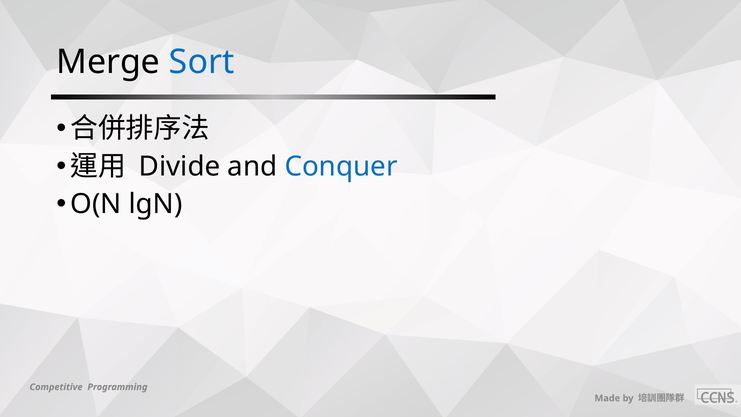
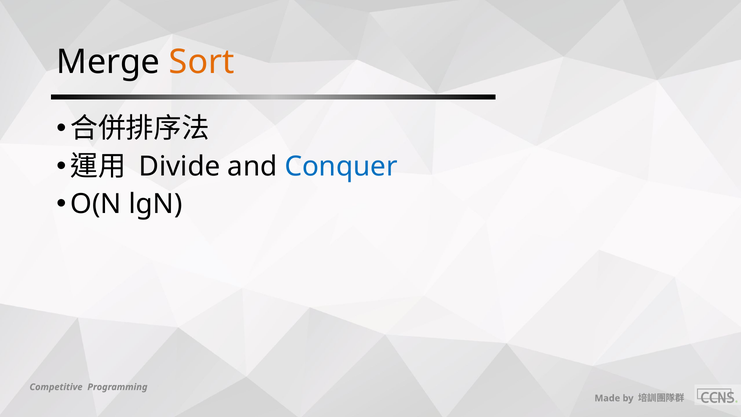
Sort colour: blue -> orange (202, 62)
